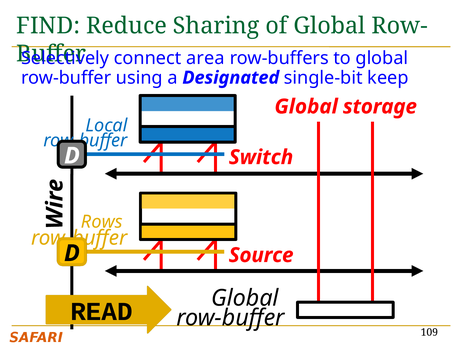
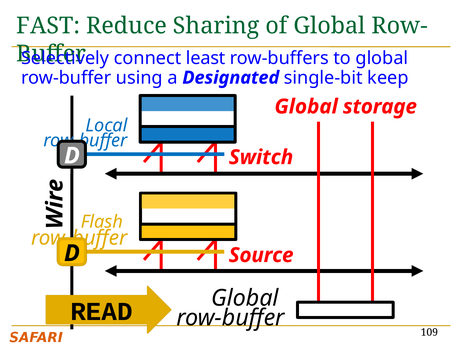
FIND: FIND -> FAST (48, 26)
area: area -> least (206, 58)
Rows: Rows -> Flash (102, 221)
